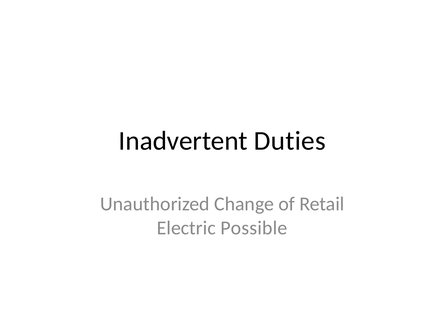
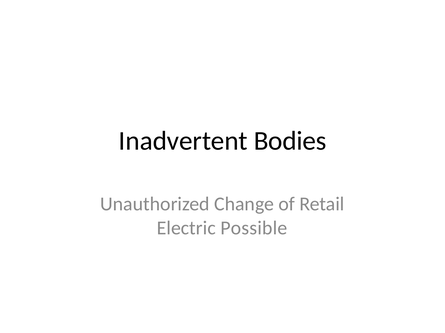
Duties: Duties -> Bodies (290, 141)
